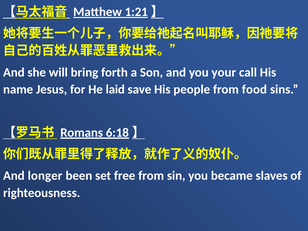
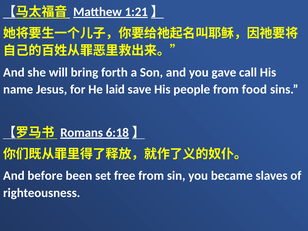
your: your -> gave (224, 72)
longer: longer -> before (45, 176)
